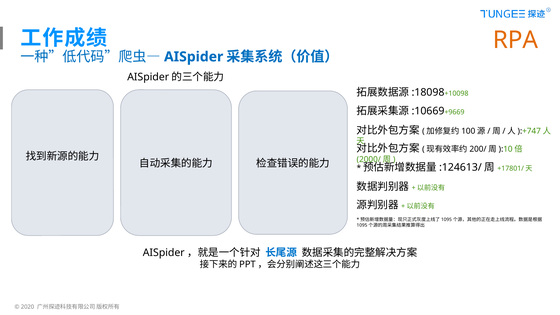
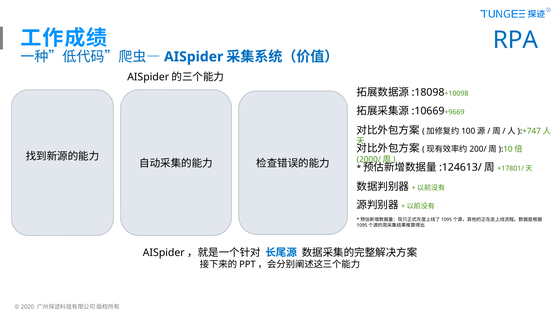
RPA colour: orange -> blue (516, 40)
